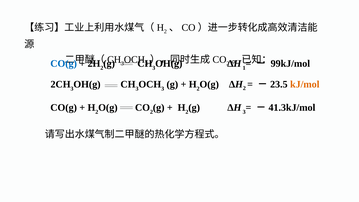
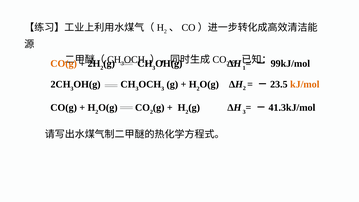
CO(g colour: blue -> orange (64, 63)
